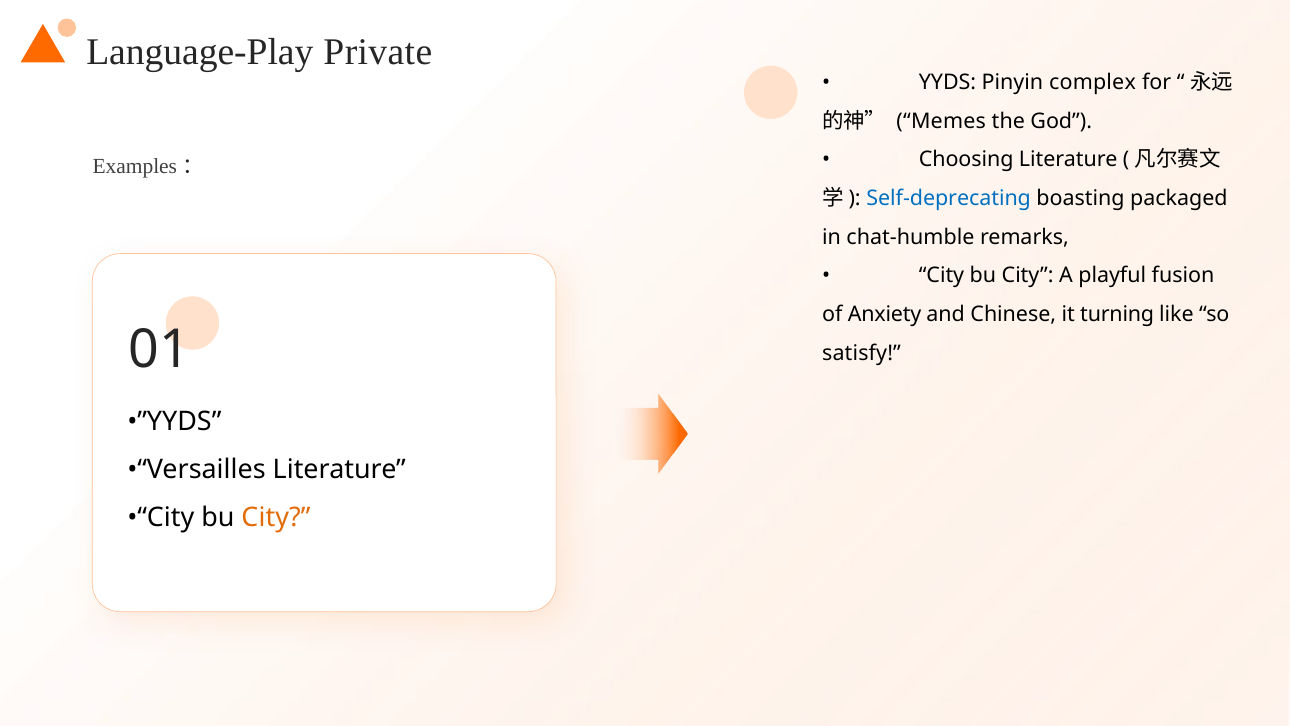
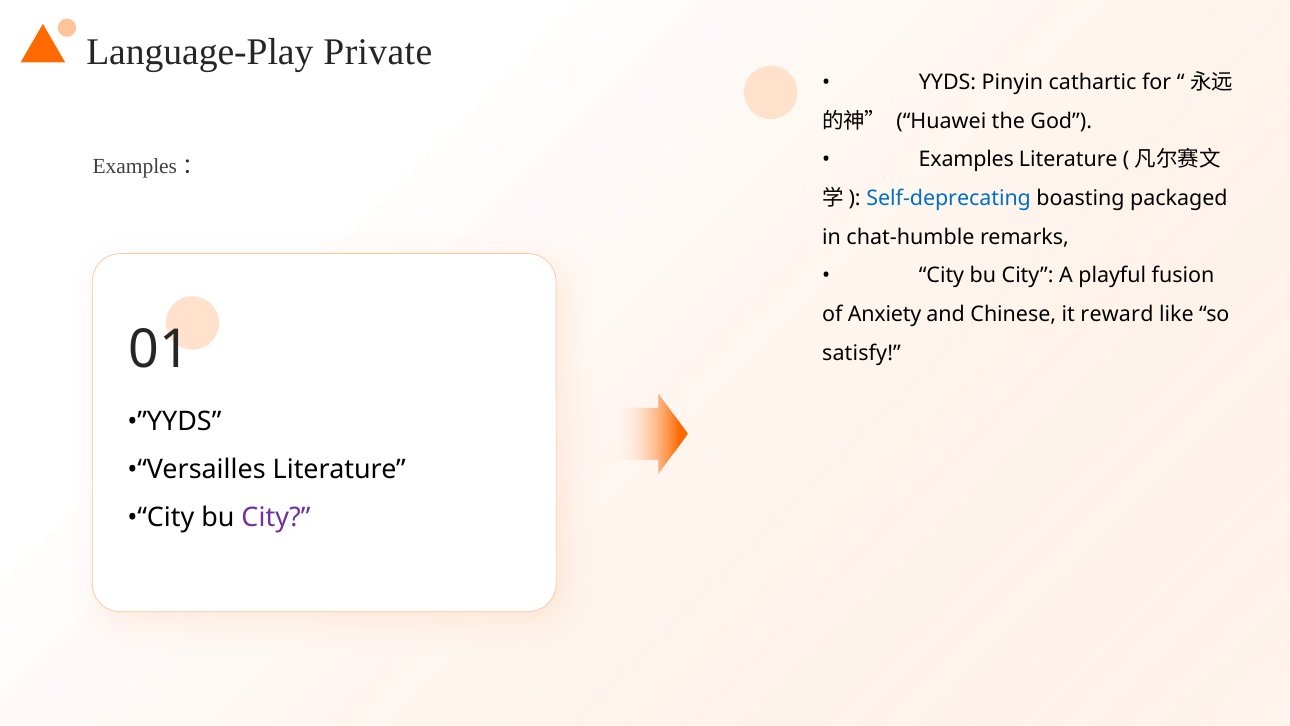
complex: complex -> cathartic (1093, 82)
Memes: Memes -> Huawei (941, 121)
Choosing: Choosing -> Examples (966, 160)
turning: turning -> reward (1117, 314)
City colour: orange -> purple (276, 518)
